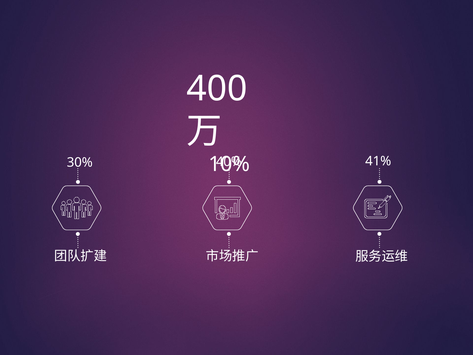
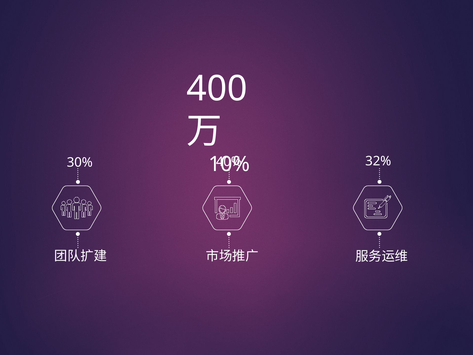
41%: 41% -> 32% (378, 161)
